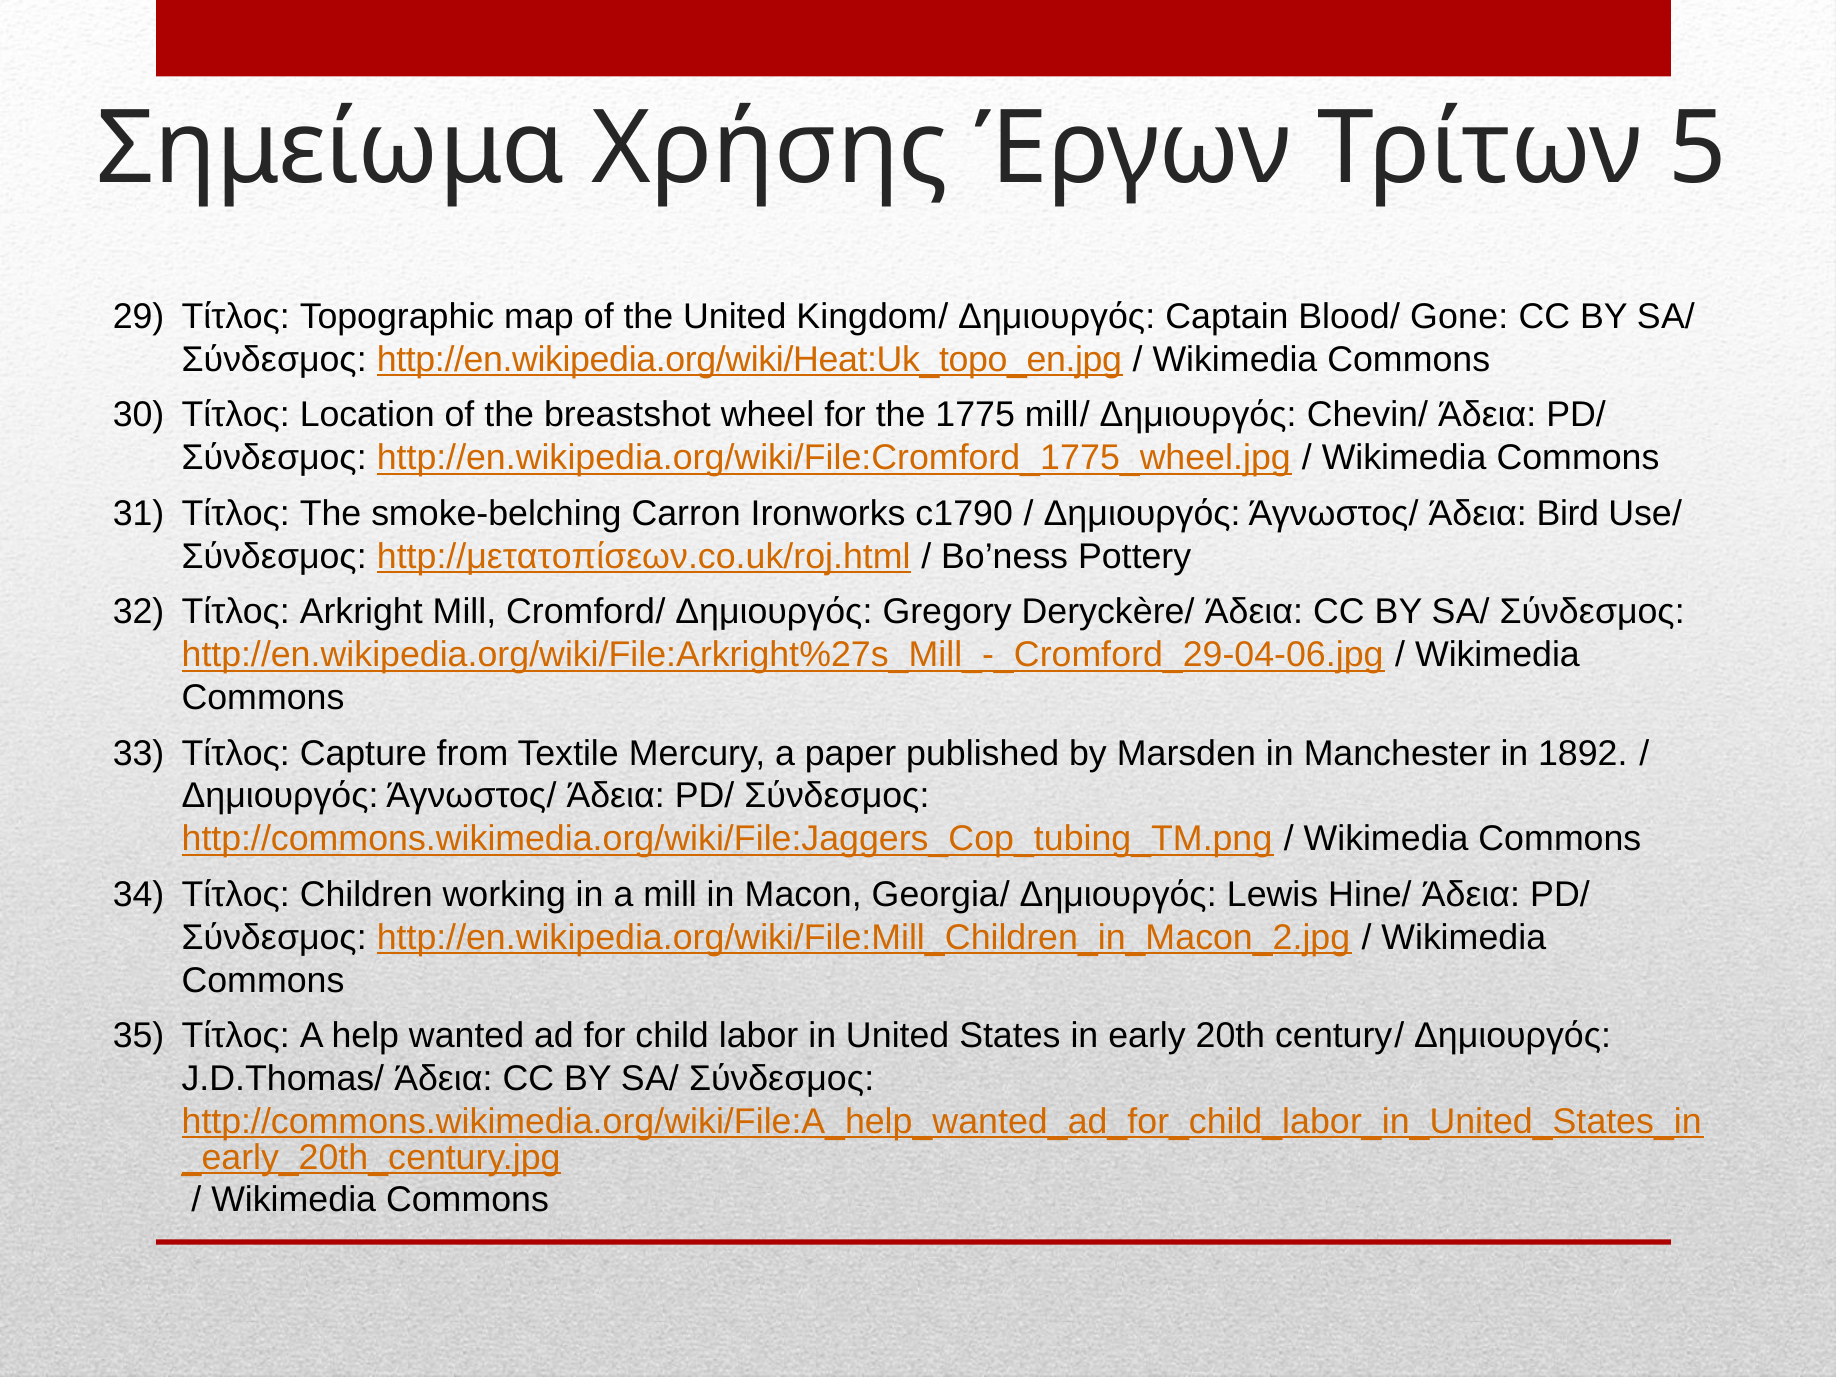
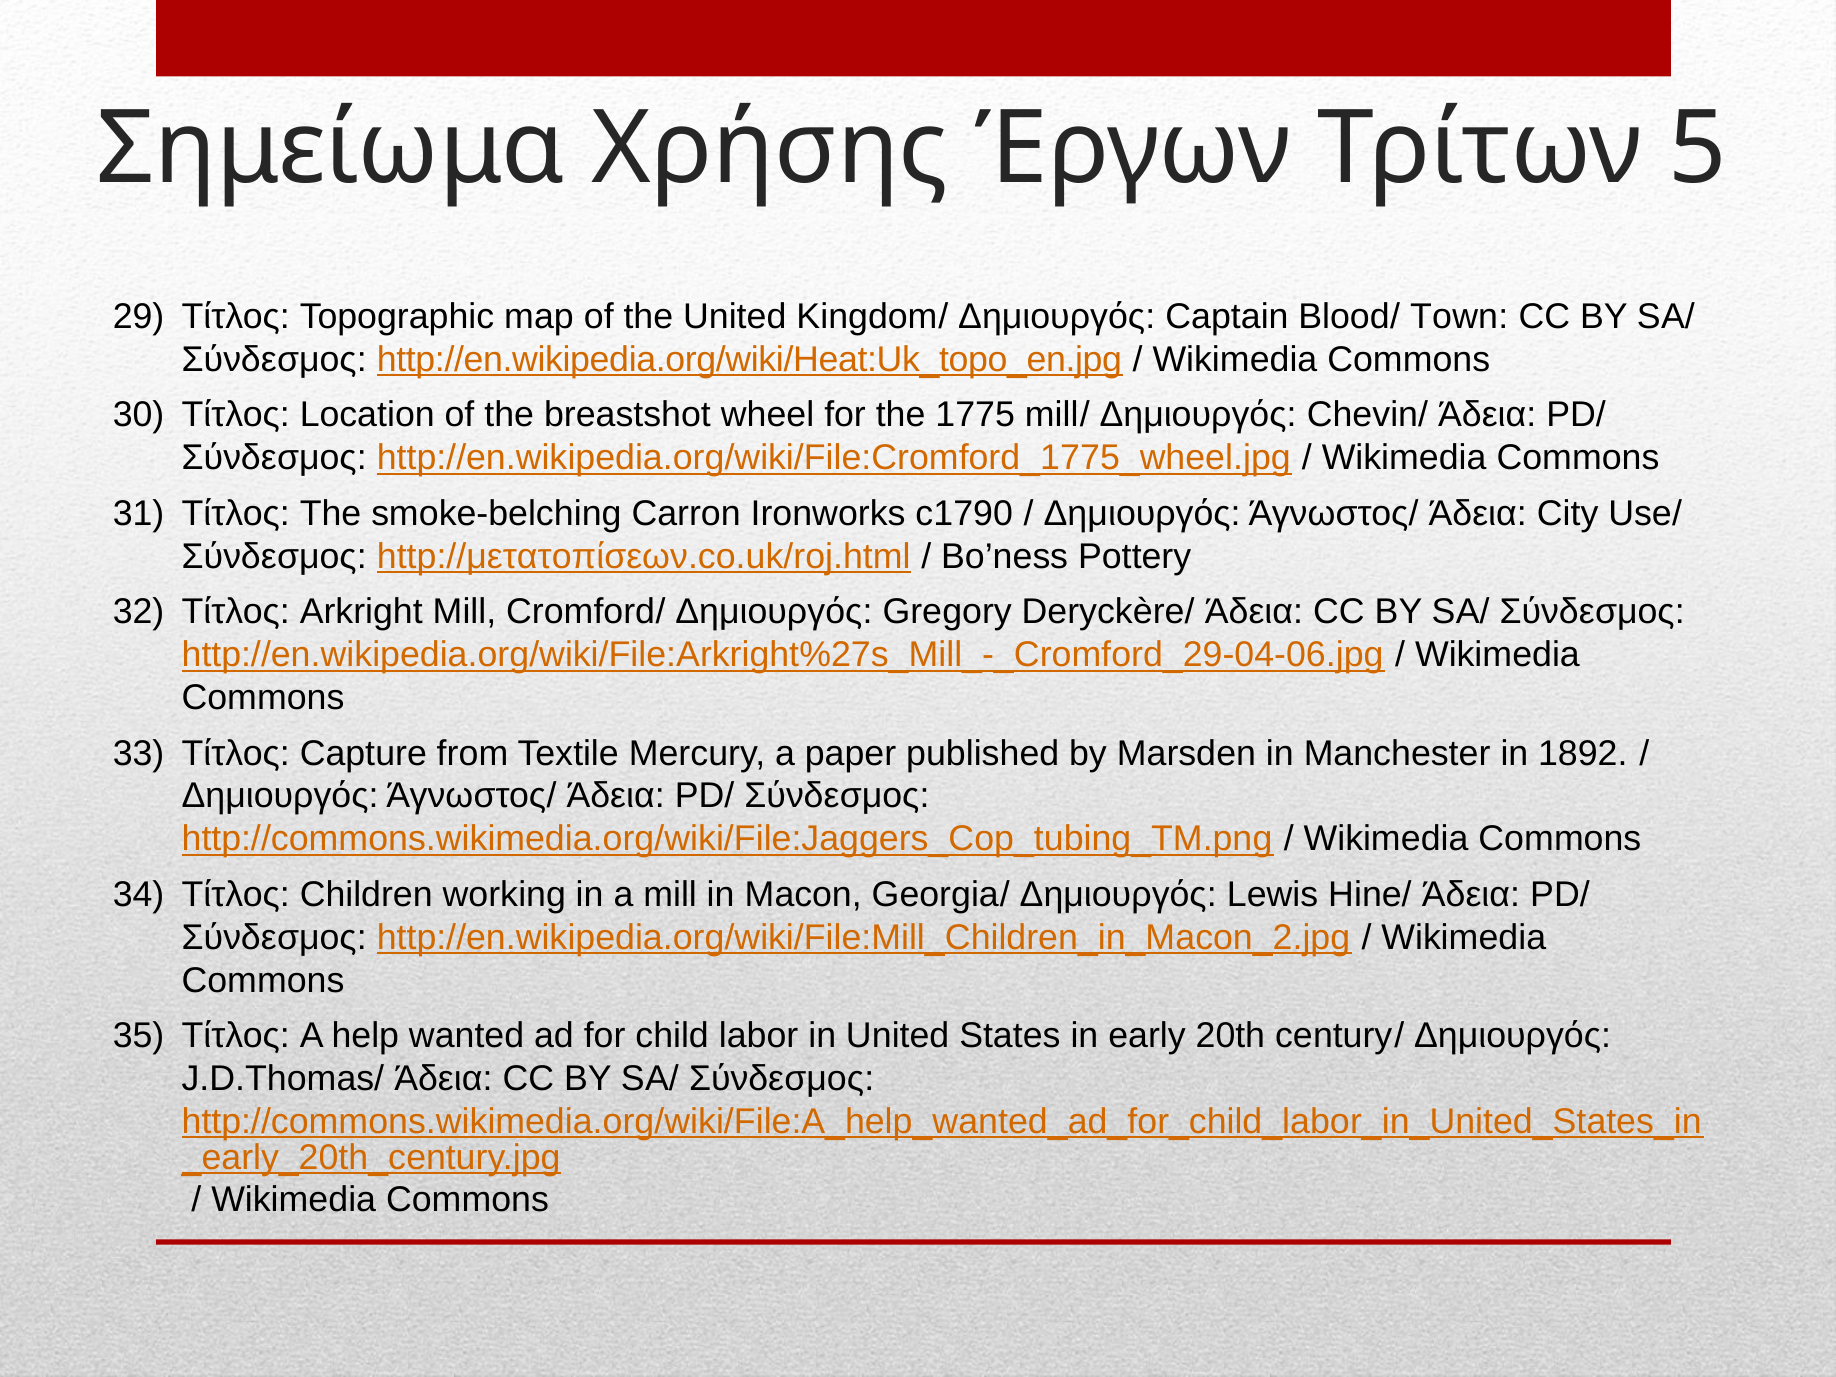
Gone: Gone -> Town (1459, 317)
Bird: Bird -> City (1568, 514)
